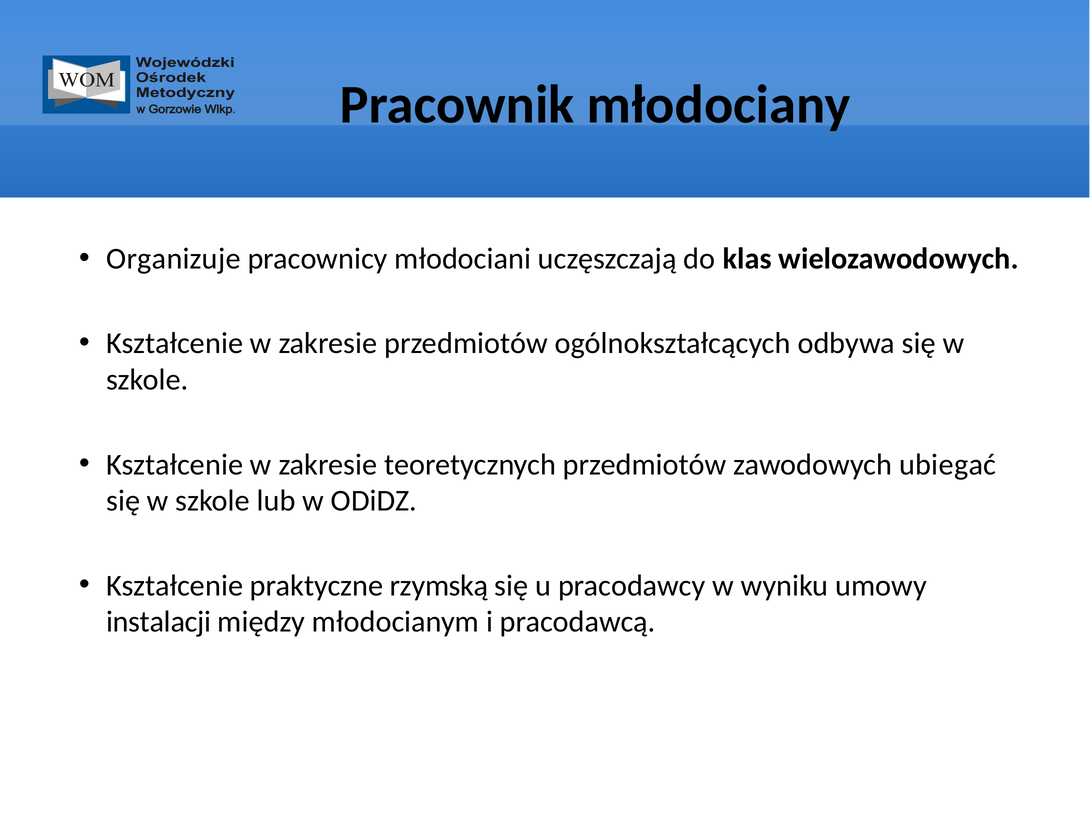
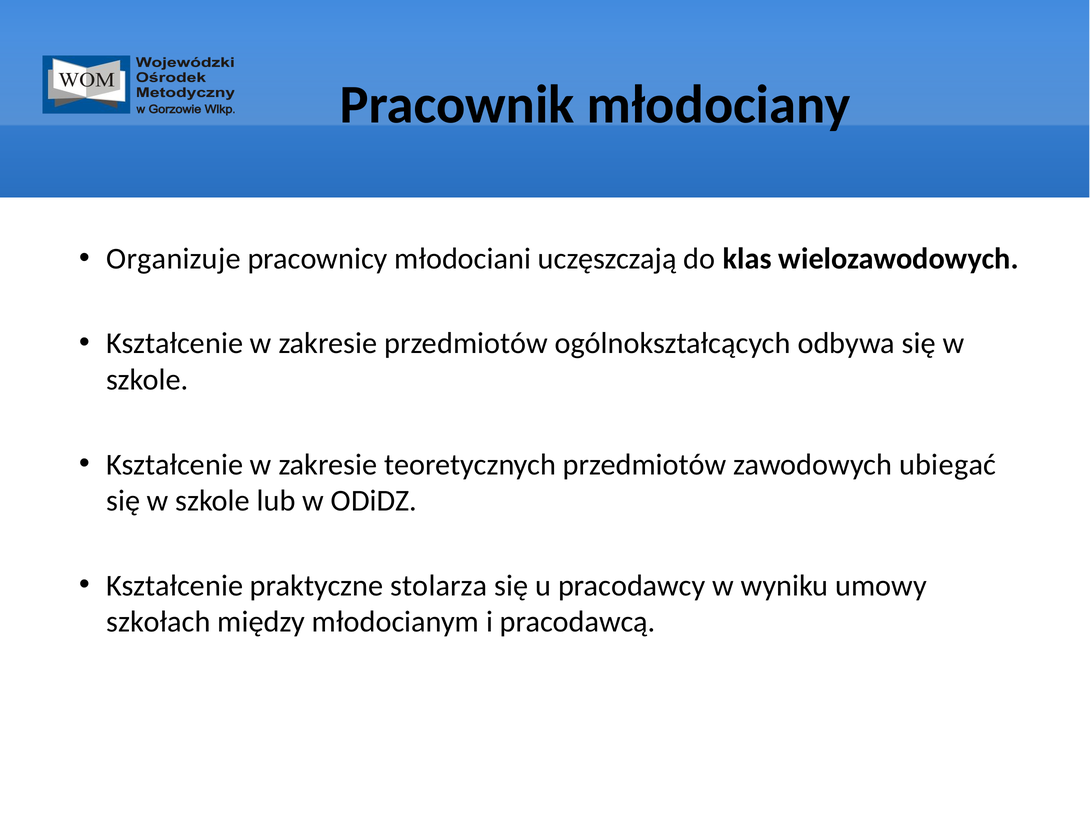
rzymską: rzymską -> stolarza (439, 586)
instalacji: instalacji -> szkołach (158, 622)
